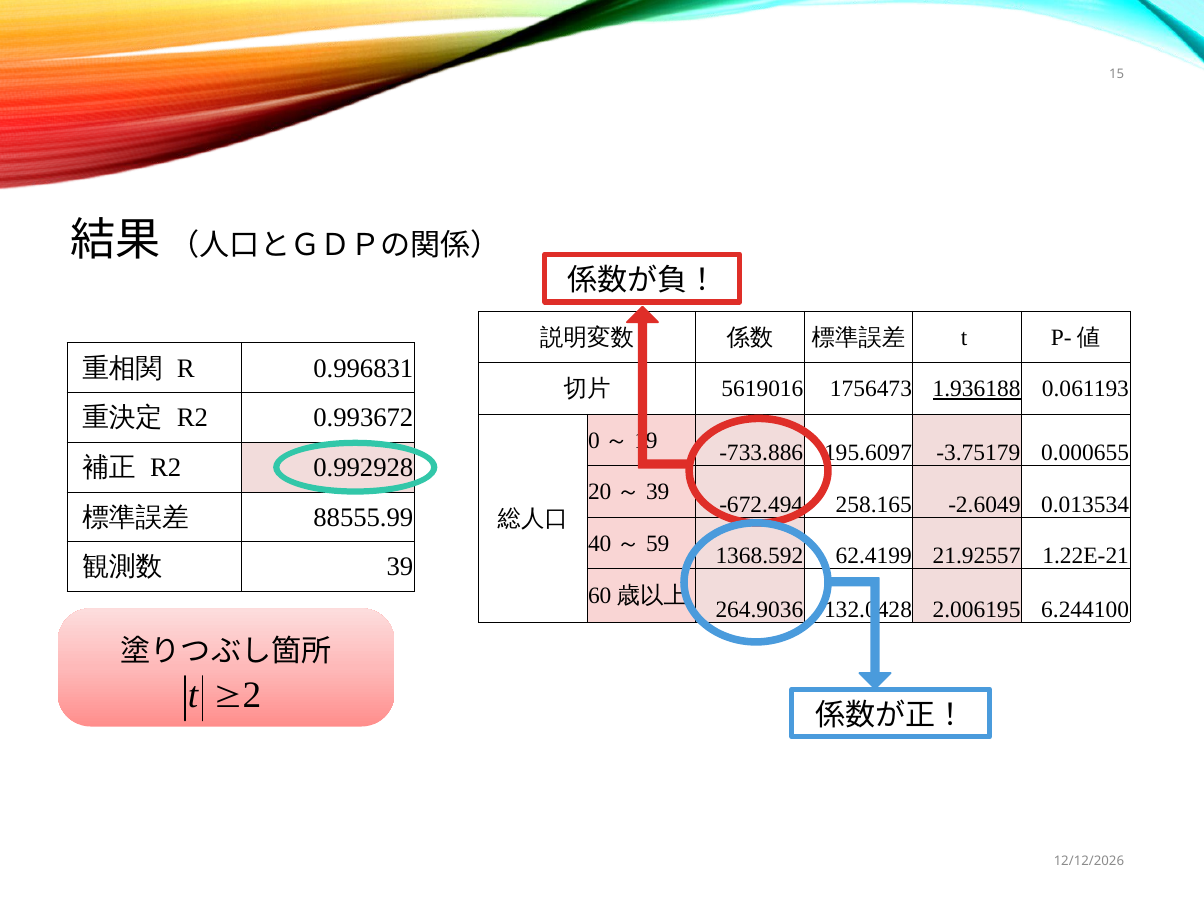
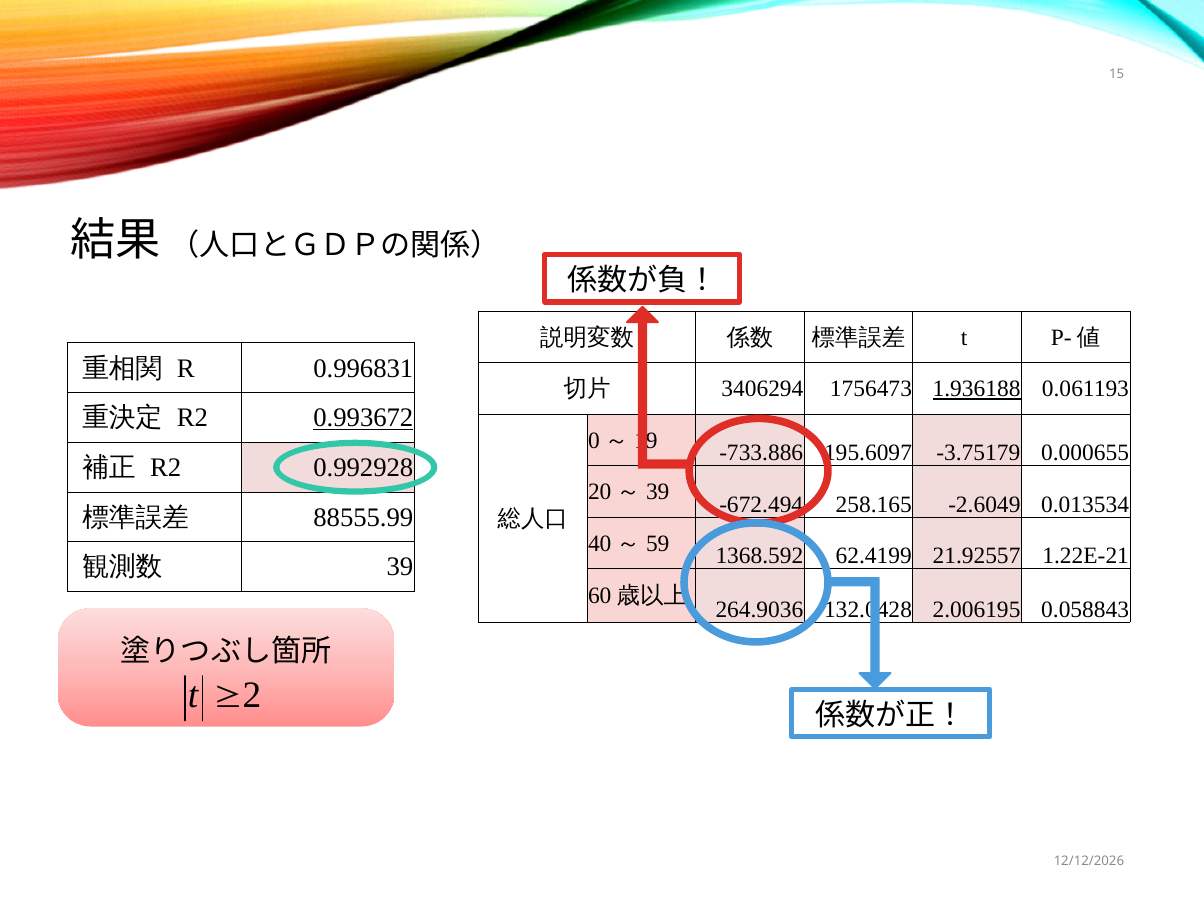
5619016: 5619016 -> 3406294 (762, 389)
0.993672 underline: none -> present (363, 418)
6.244100: 6.244100 -> 0.058843 (1085, 609)
